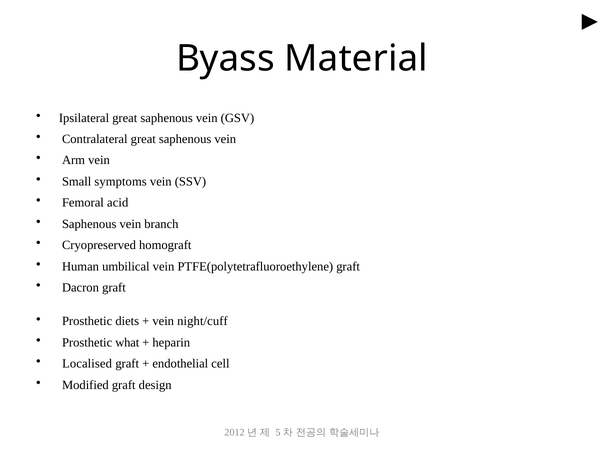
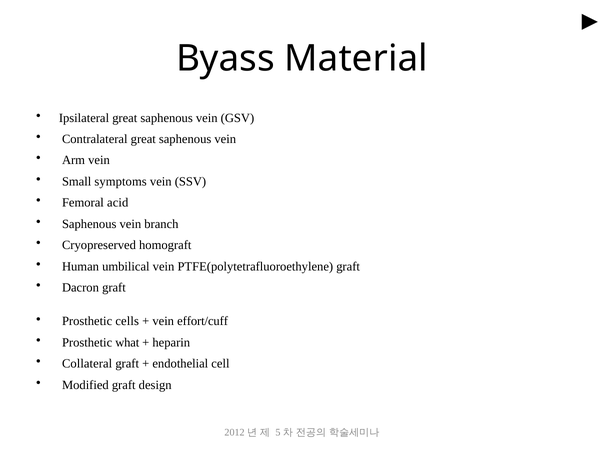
diets: diets -> cells (127, 321)
night/cuff: night/cuff -> effort/cuff (203, 321)
Localised: Localised -> Collateral (87, 364)
